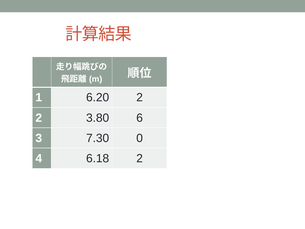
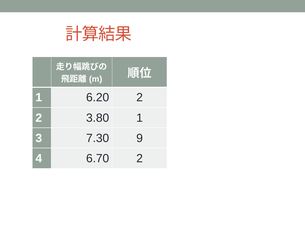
3.80 6: 6 -> 1 (140, 118)
0: 0 -> 9 (140, 138)
6.18: 6.18 -> 6.70 (98, 158)
